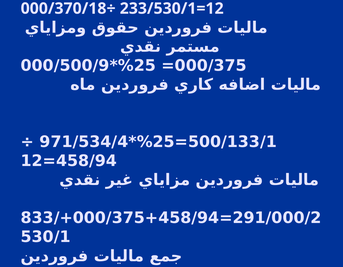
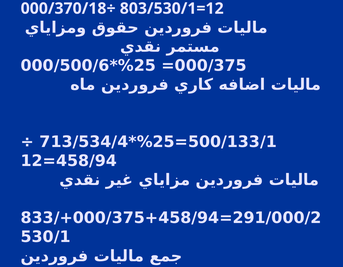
233/530/1=12: 233/530/1=12 -> 803/530/1=12 (172, 8)
000/500/9: 000/500/9 -> 000/500/6 (65, 66)
971/534/4: 971/534/4 -> 713/534/4 (84, 142)
